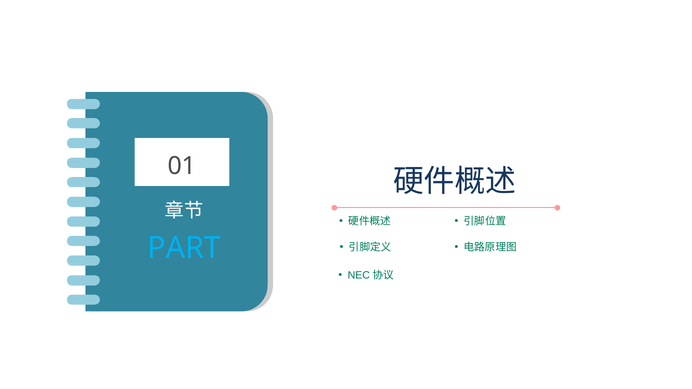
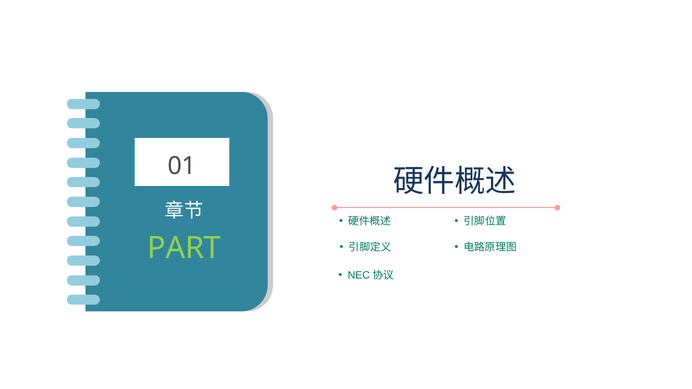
PART colour: light blue -> light green (184, 248)
